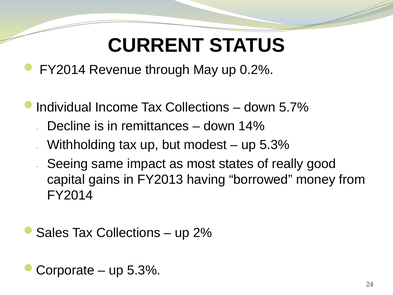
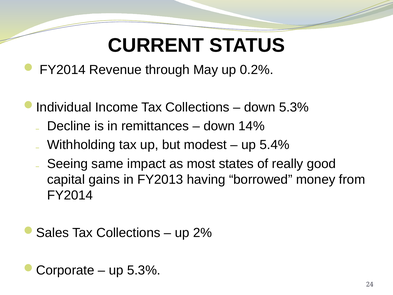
down 5.7%: 5.7% -> 5.3% (294, 107)
5.3%: 5.3% -> 5.4% (275, 145)
